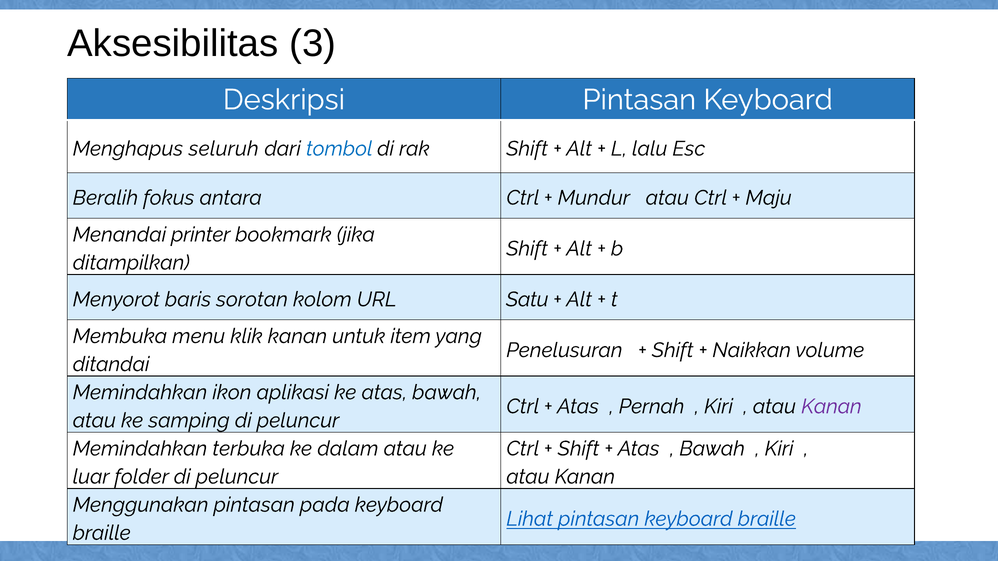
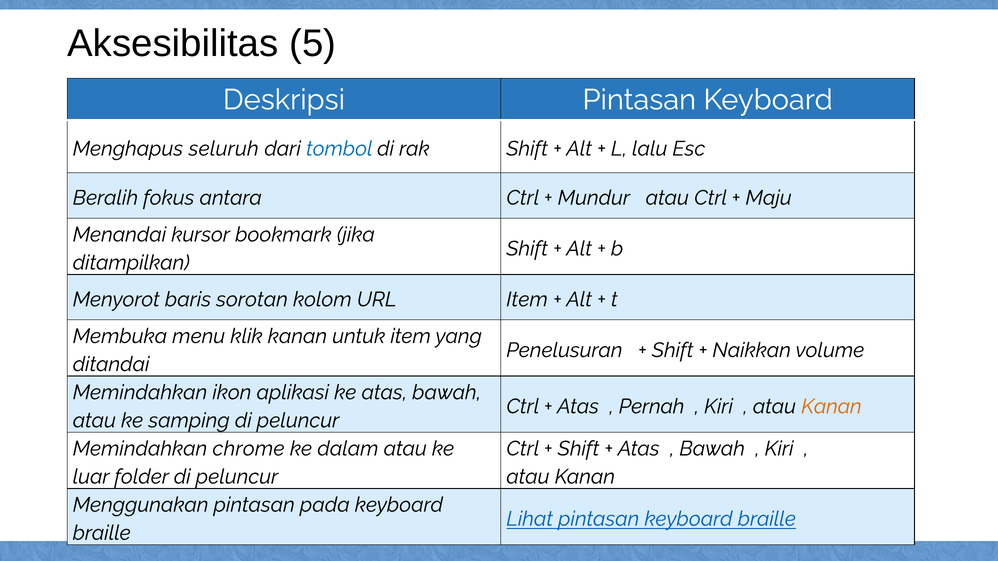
3: 3 -> 5 (313, 43)
printer: printer -> kursor (201, 235)
URL Satu: Satu -> Item (527, 300)
Kanan colour: purple -> orange (831, 407)
terbuka: terbuka -> chrome (249, 449)
